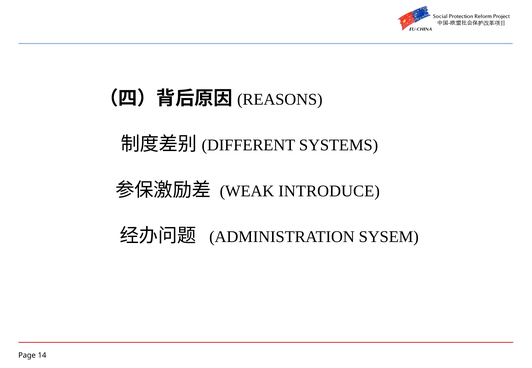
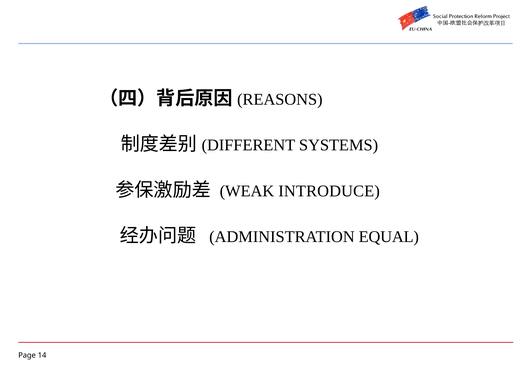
SYSEM: SYSEM -> EQUAL (389, 237)
